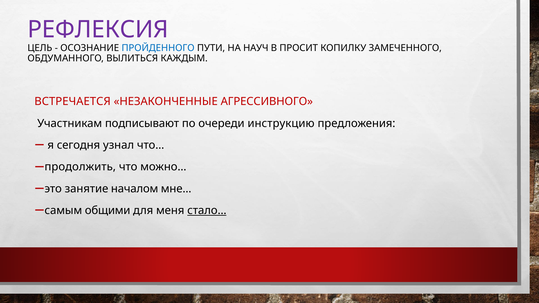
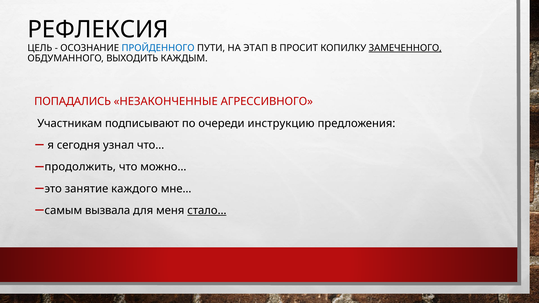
РЕФЛЕКСИЯ colour: purple -> black (98, 30)
НАУЧ: НАУЧ -> ЭТАП (256, 48)
ЗАМЕЧЕННОГО underline: none -> present (405, 48)
ВЫЛИТЬСЯ: ВЫЛИТЬСЯ -> ВЫХОДИТЬ (132, 58)
ВСТРЕЧАЕТСЯ: ВСТРЕЧАЕТСЯ -> ПОПАДАЛИСЬ (73, 102)
началом: началом -> каждого (134, 189)
общими: общими -> вызвала (108, 211)
